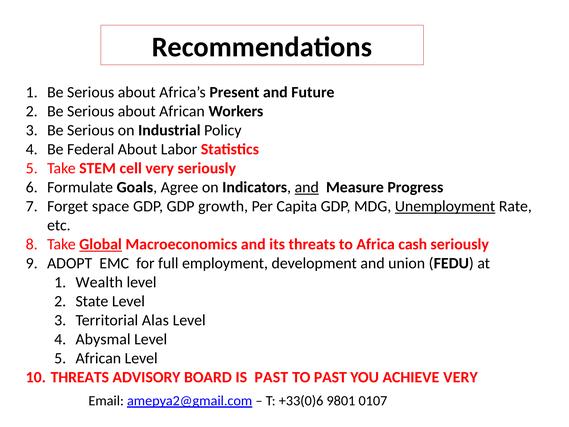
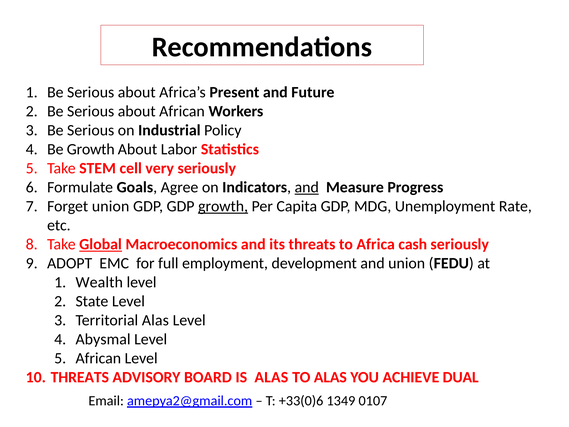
Be Federal: Federal -> Growth (91, 149)
Forget space: space -> union (111, 206)
growth underline: none -> present (223, 206)
Unemployment underline: present -> none (445, 206)
IS PAST: PAST -> ALAS (271, 377)
TO PAST: PAST -> ALAS (330, 377)
ACHIEVE VERY: VERY -> DUAL (461, 377)
9801: 9801 -> 1349 (341, 400)
